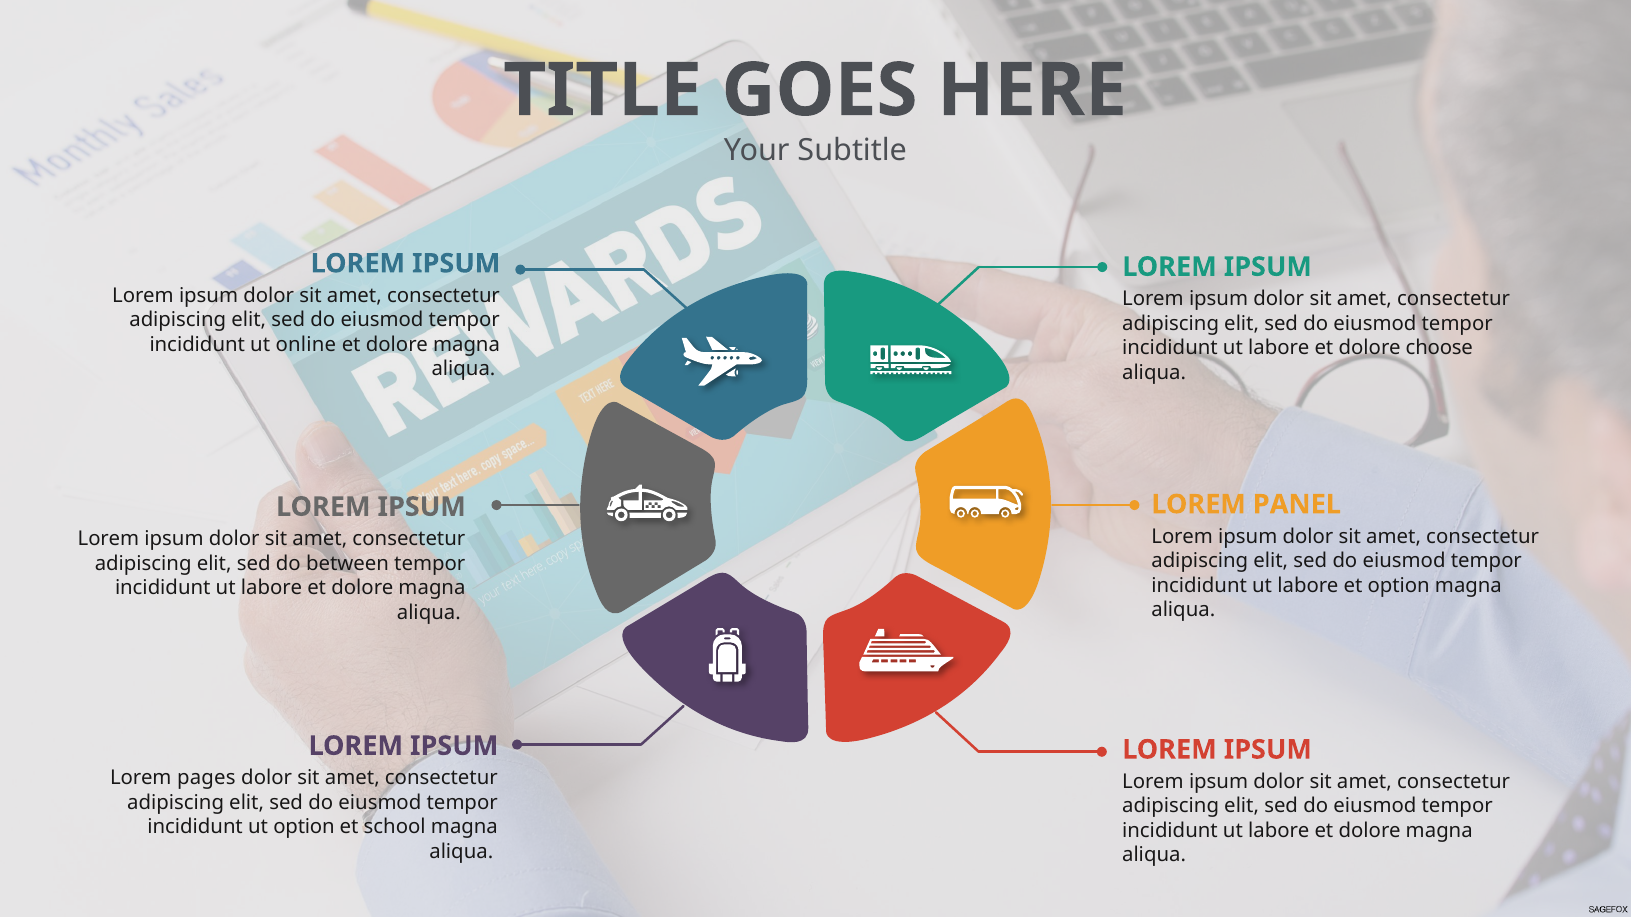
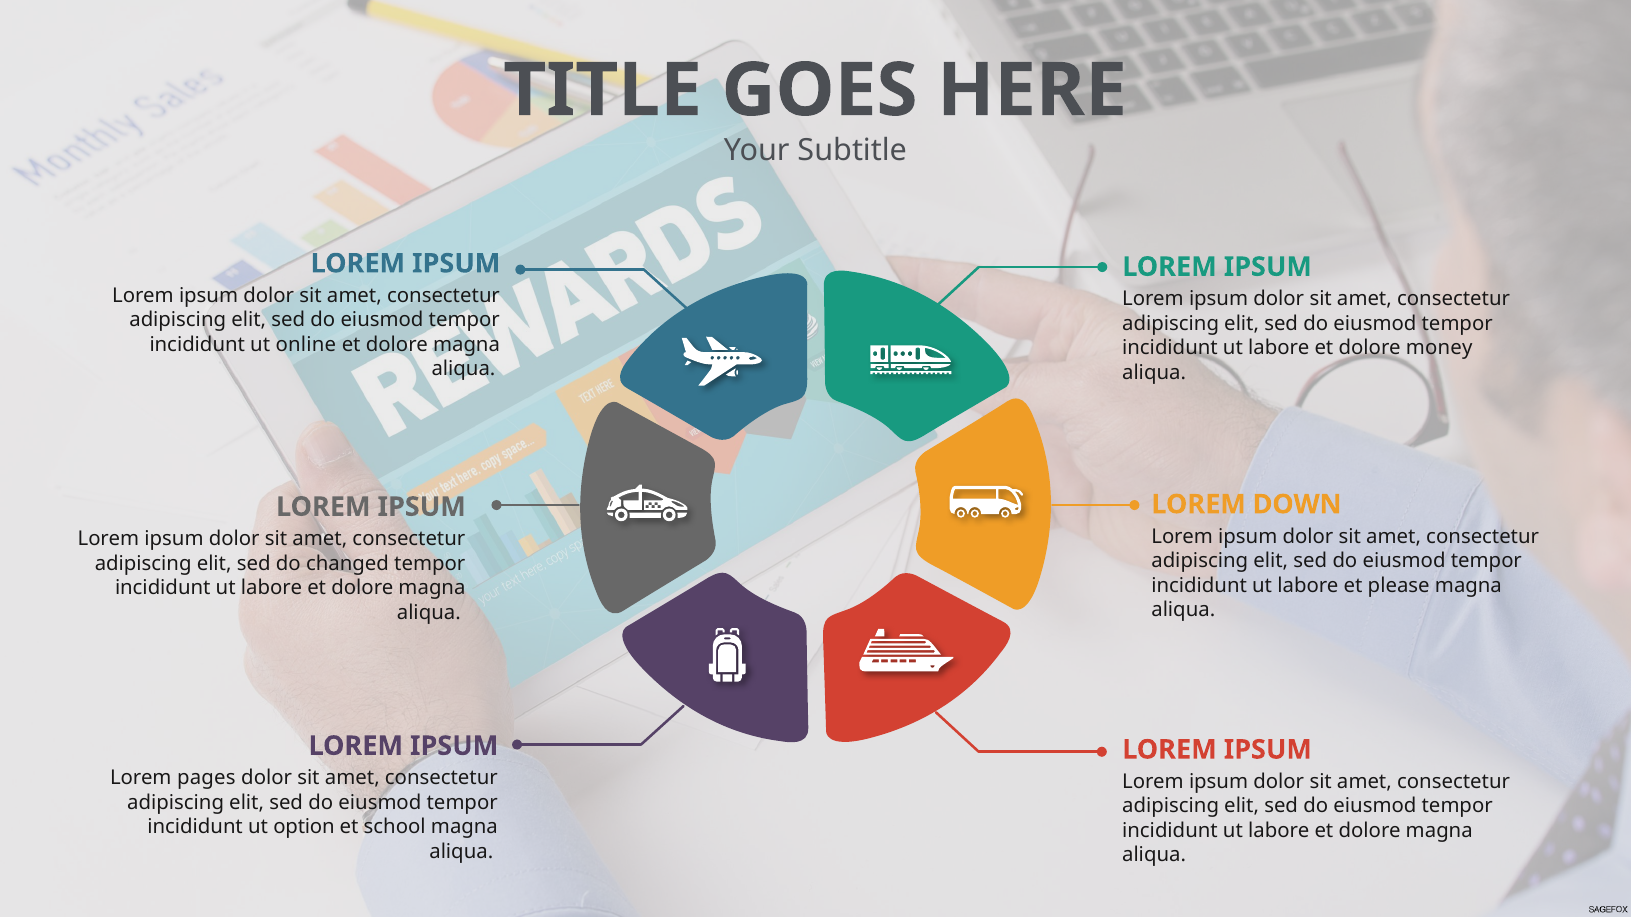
choose: choose -> money (1439, 348)
PANEL: PANEL -> DOWN (1297, 505)
between: between -> changed (348, 564)
et option: option -> please (1399, 586)
